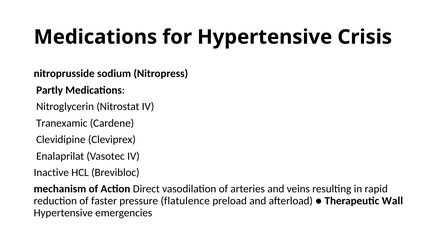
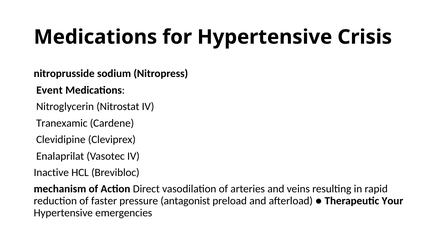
Partly: Partly -> Event (49, 90)
flatulence: flatulence -> antagonist (185, 201)
Wall: Wall -> Your (392, 201)
